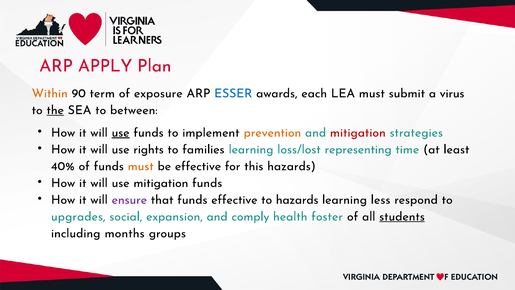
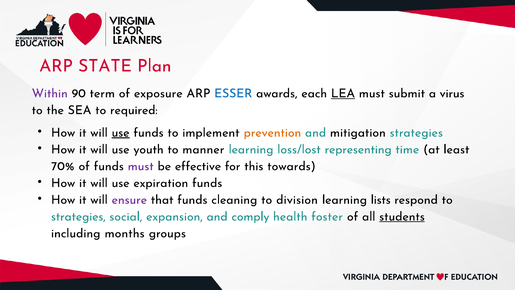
APPLY: APPLY -> STATE (105, 66)
Within colour: orange -> purple (50, 93)
LEA underline: none -> present (343, 93)
the underline: present -> none (55, 110)
between: between -> required (134, 110)
mitigation colour: red -> black (358, 132)
rights: rights -> youth (149, 149)
families: families -> manner (203, 149)
40%: 40% -> 70% (63, 166)
must colour: orange -> purple (141, 166)
this hazards: hazards -> towards (291, 166)
use mitigation: mitigation -> expiration (161, 183)
funds effective: effective -> cleaning (234, 200)
to hazards: hazards -> division (297, 200)
less: less -> lists (381, 200)
upgrades: upgrades -> strategies (78, 216)
